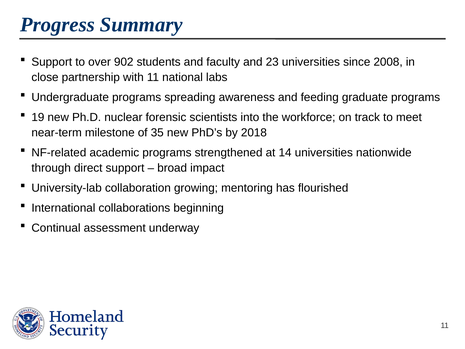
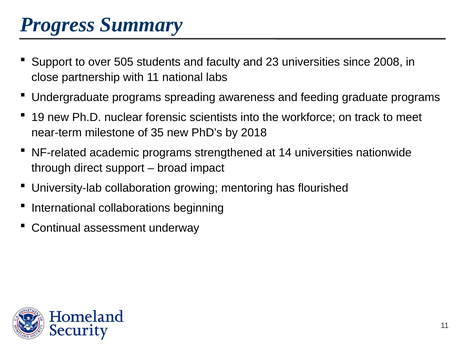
902: 902 -> 505 (124, 62)
